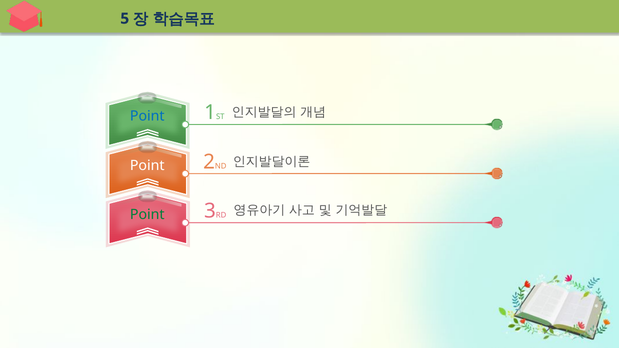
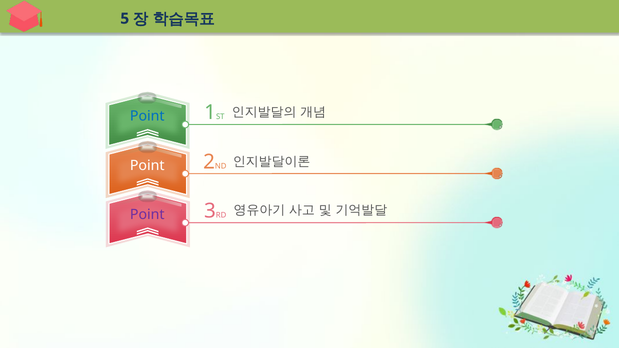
Point colour: green -> purple (147, 215)
